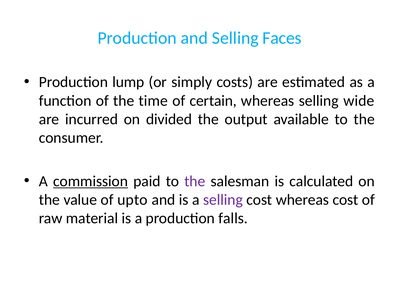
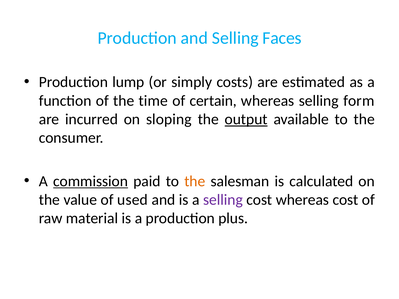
wide: wide -> form (359, 101)
divided: divided -> sloping (169, 119)
output underline: none -> present (246, 119)
the colour: purple -> orange (195, 181)
upto: upto -> used (132, 200)
falls: falls -> plus (233, 218)
